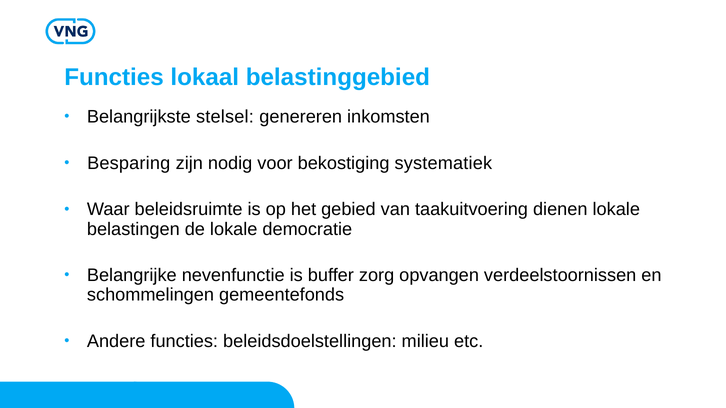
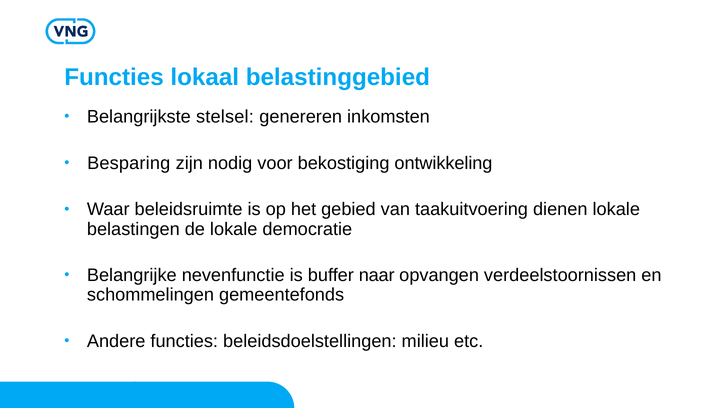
systematiek: systematiek -> ontwikkeling (443, 163)
zorg: zorg -> naar (377, 276)
